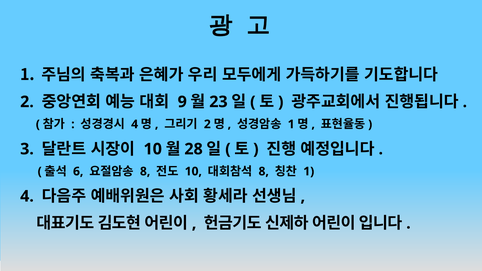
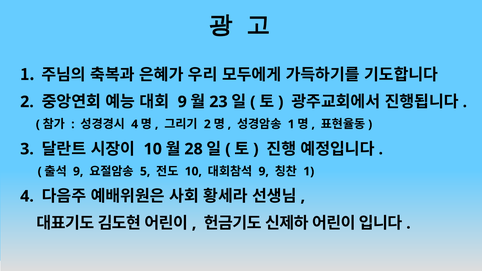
6: 6 -> 9 (78, 171)
8: 8 -> 5 (145, 171)
8: 8 -> 9 (264, 171)
